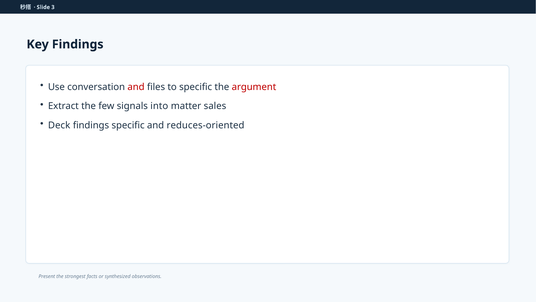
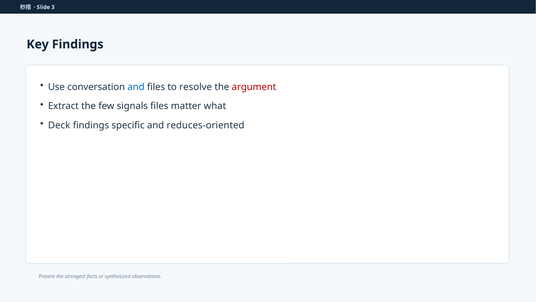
and colour: red -> blue (136, 87)
to specific: specific -> resolve (196, 87)
signals into: into -> files (159, 106)
sales: sales -> what (215, 106)
